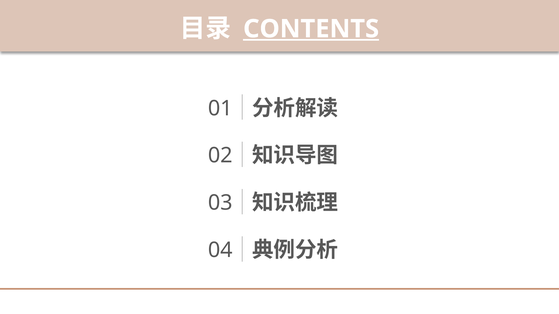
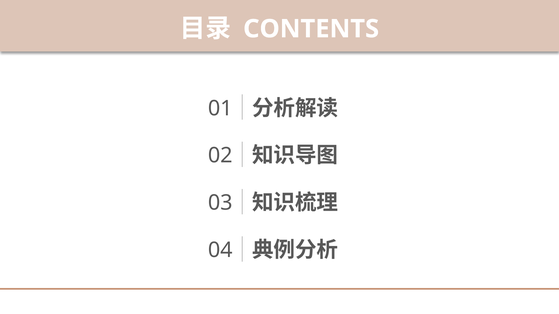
CONTENTS underline: present -> none (311, 29)
